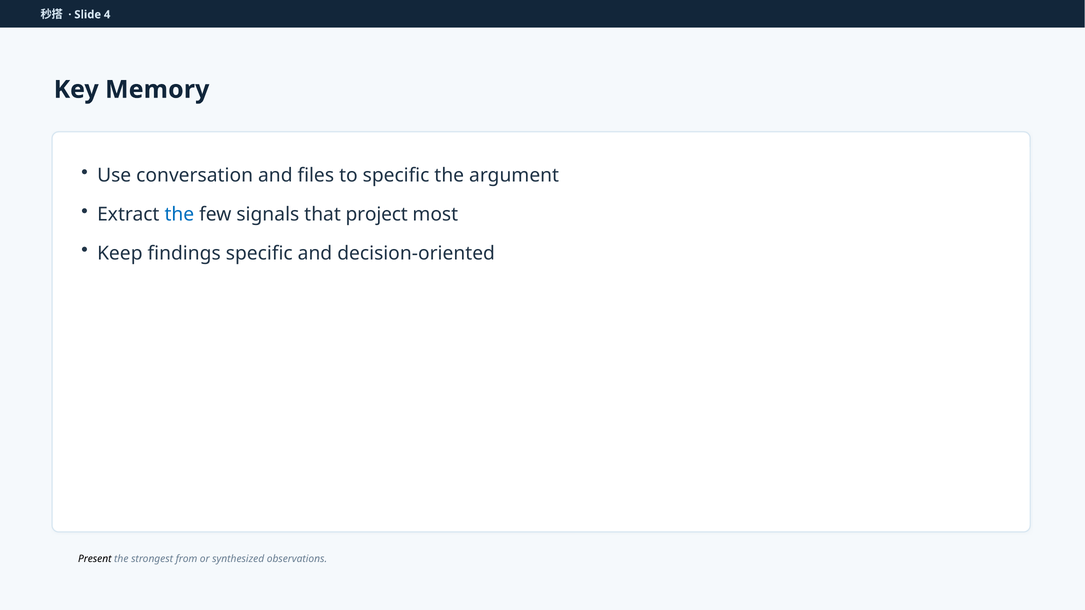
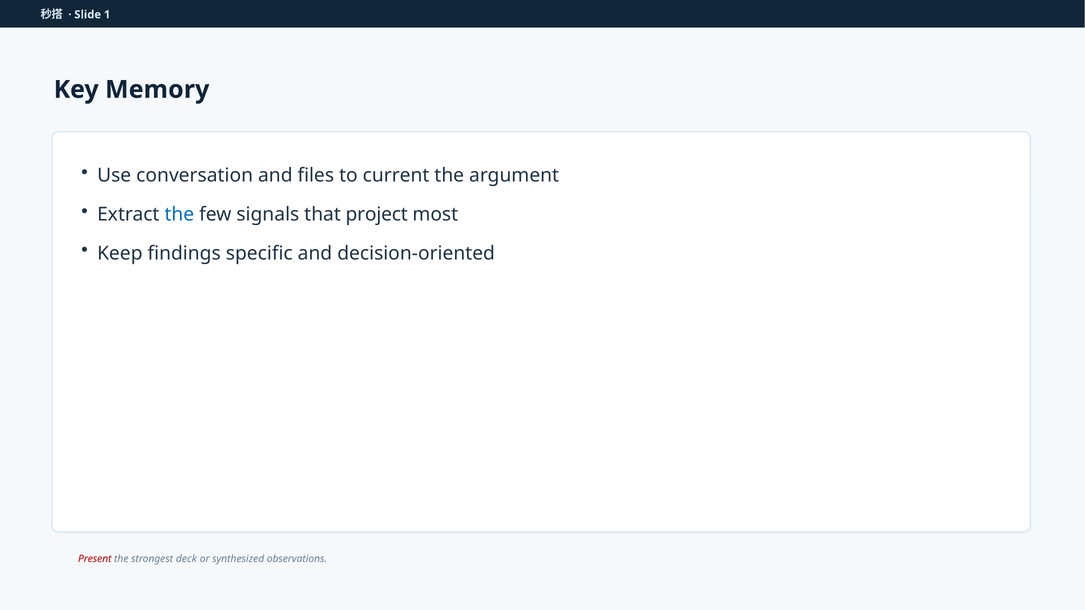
4: 4 -> 1 (107, 15)
to specific: specific -> current (396, 176)
Present colour: black -> red (95, 559)
from: from -> deck (186, 559)
